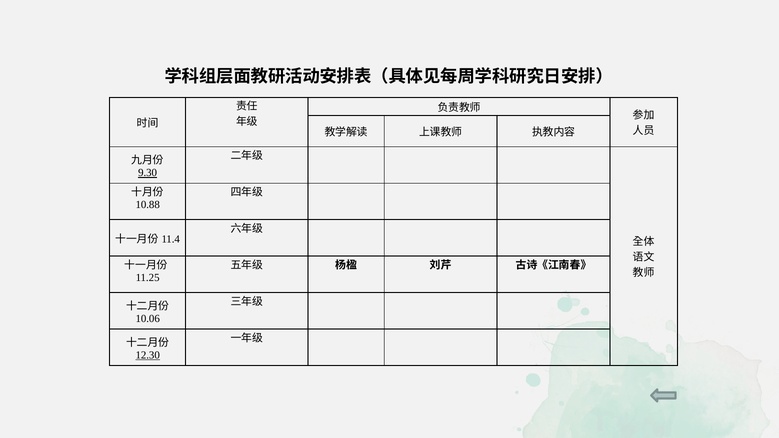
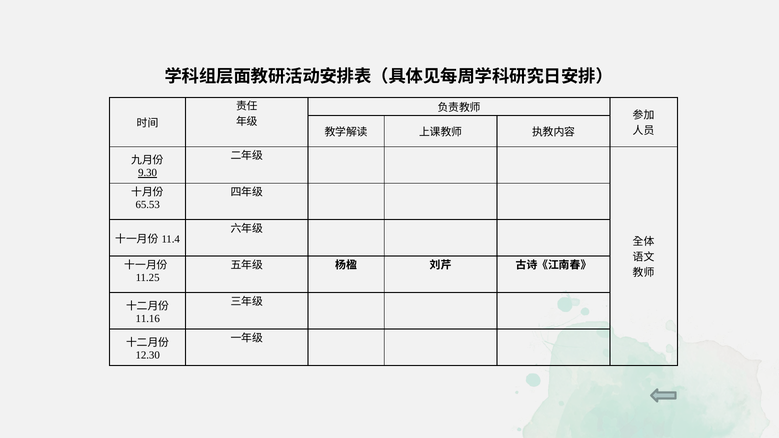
10.88: 10.88 -> 65.53 (148, 205)
10.06: 10.06 -> 11.16 (148, 319)
12.30 underline: present -> none (148, 355)
